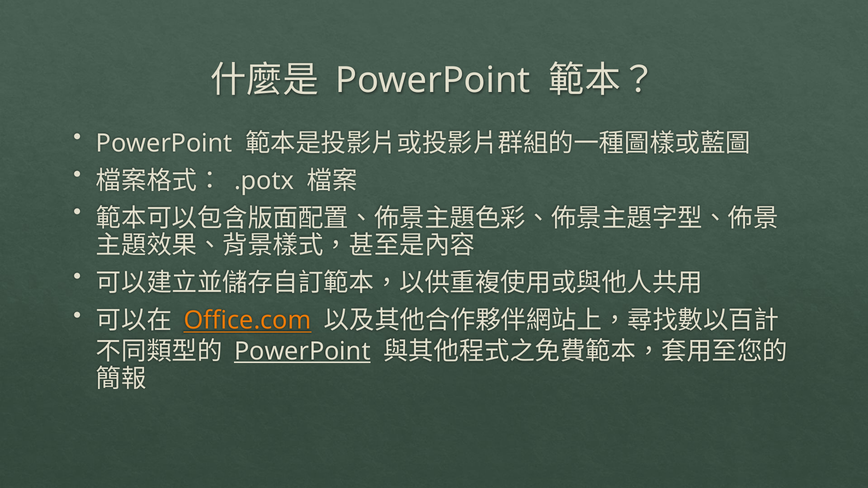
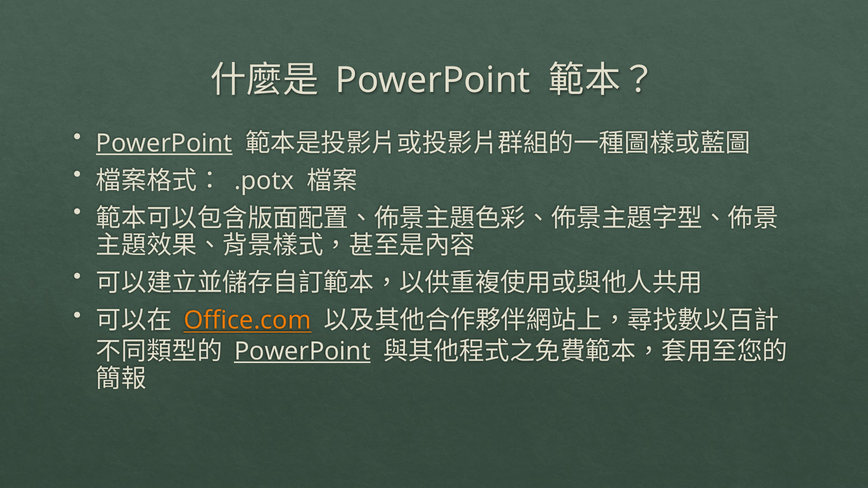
PowerPoint underline: none -> present (164, 144)
